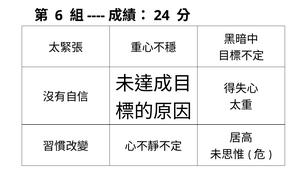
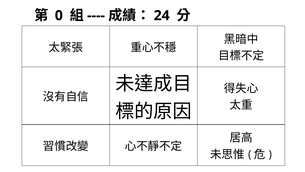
6: 6 -> 0 (59, 16)
